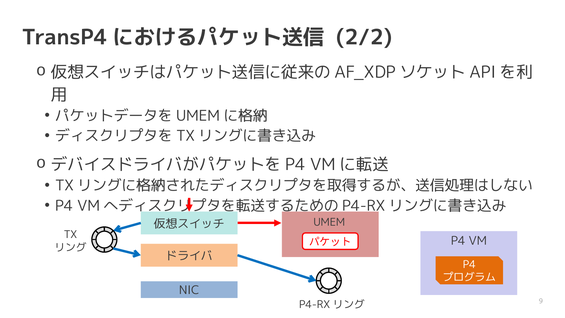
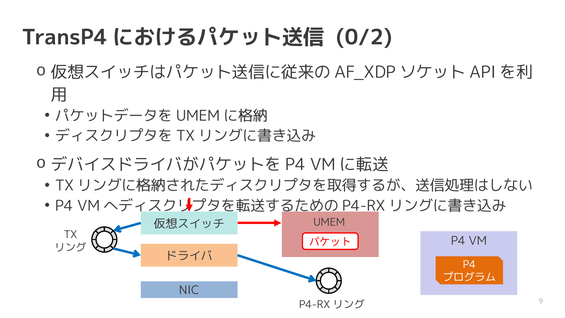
2/2: 2/2 -> 0/2 (364, 38)
